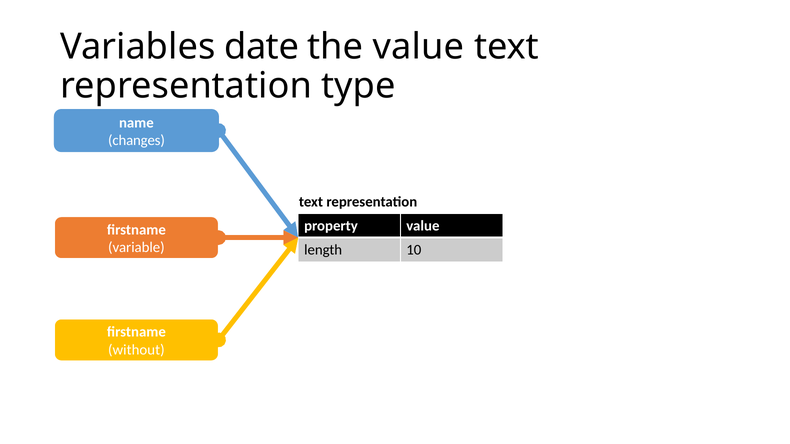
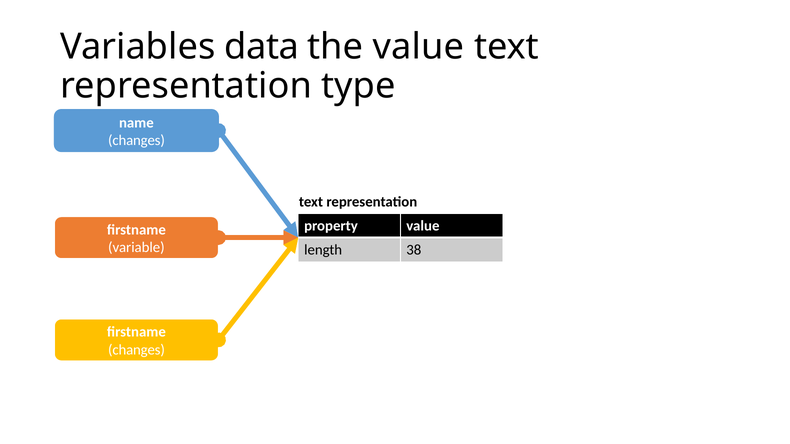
date: date -> data (262, 47)
10: 10 -> 38 (414, 250)
without: without -> changes (136, 350)
